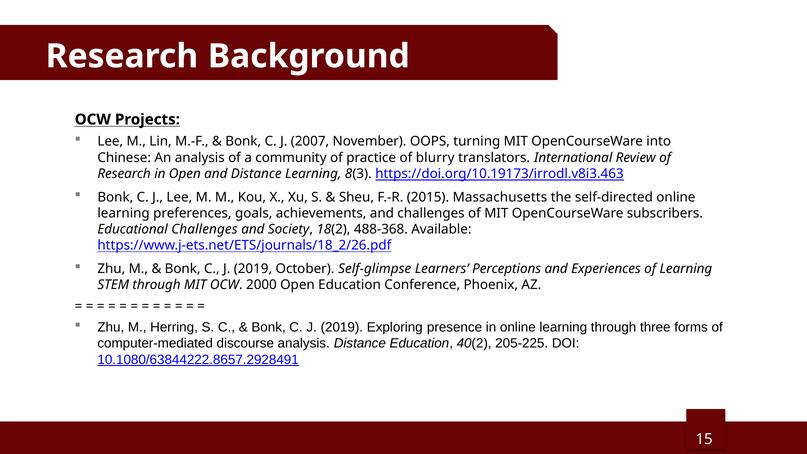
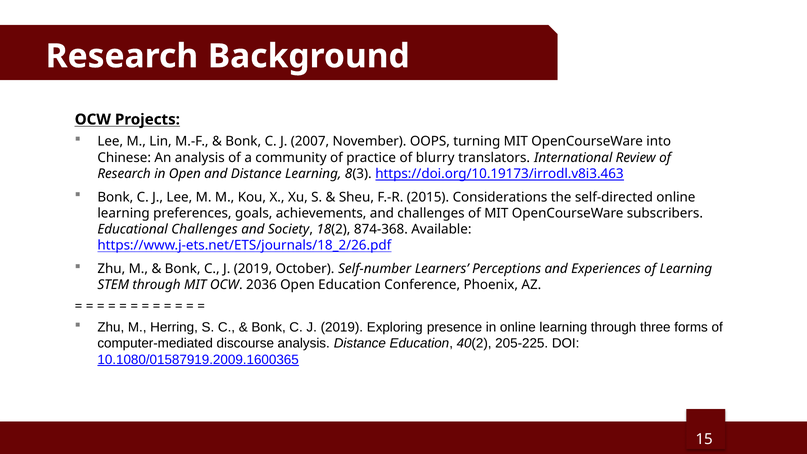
Massachusetts: Massachusetts -> Considerations (500, 197)
488-368: 488-368 -> 874-368 (381, 229)
Self-glimpse: Self-glimpse -> Self-number (375, 269)
2000: 2000 -> 2036 (261, 285)
10.1080/63844222.8657.2928491: 10.1080/63844222.8657.2928491 -> 10.1080/01587919.2009.1600365 (198, 360)
